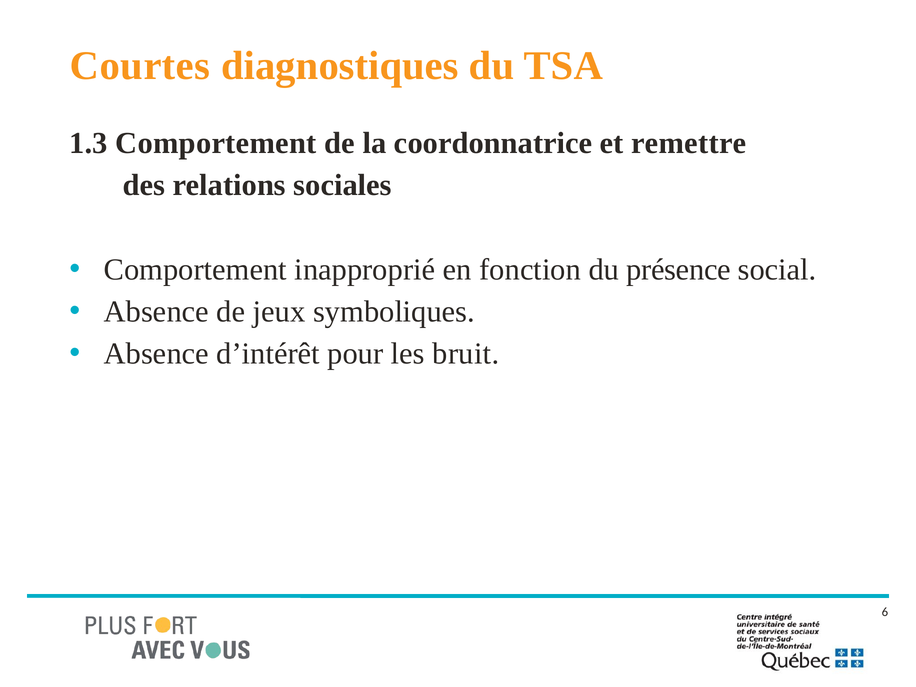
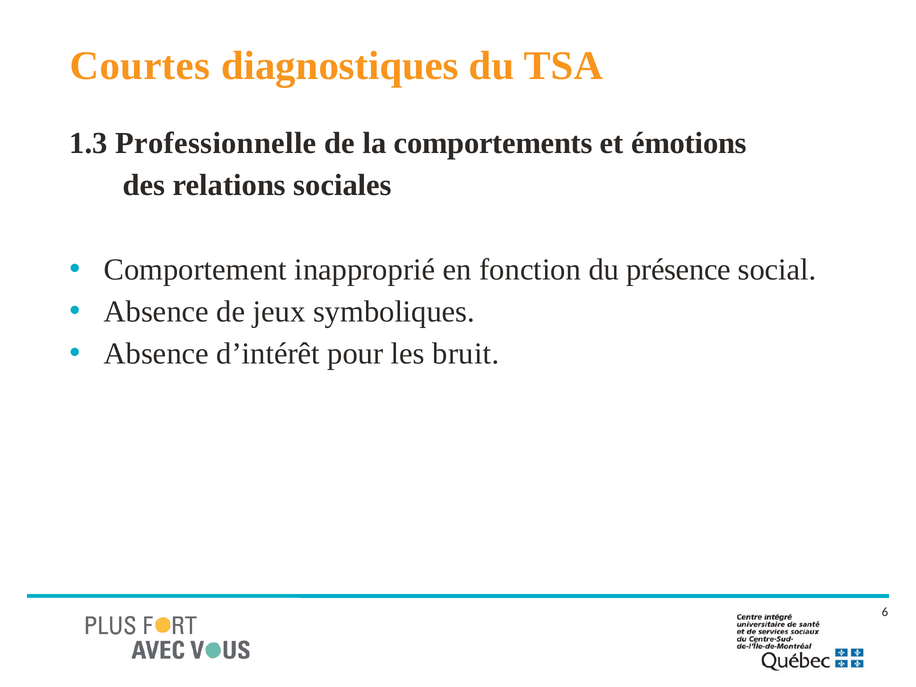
1.3 Comportement: Comportement -> Professionnelle (216, 143)
coordonnatrice: coordonnatrice -> comportements (493, 143)
remettre: remettre -> émotions (689, 143)
